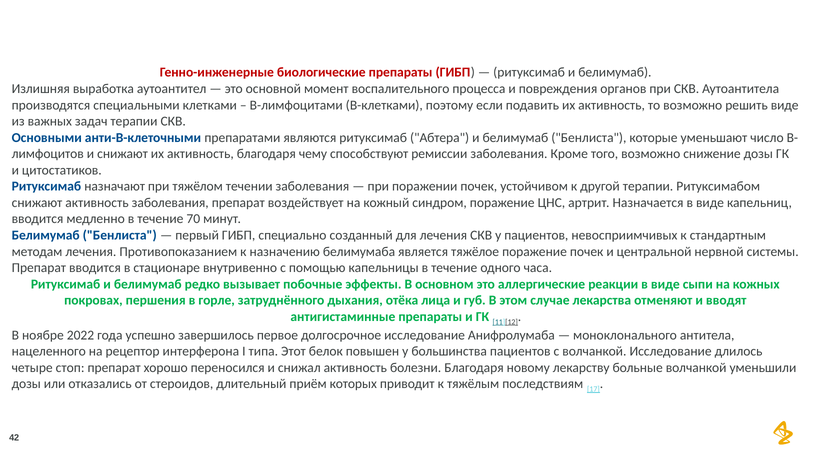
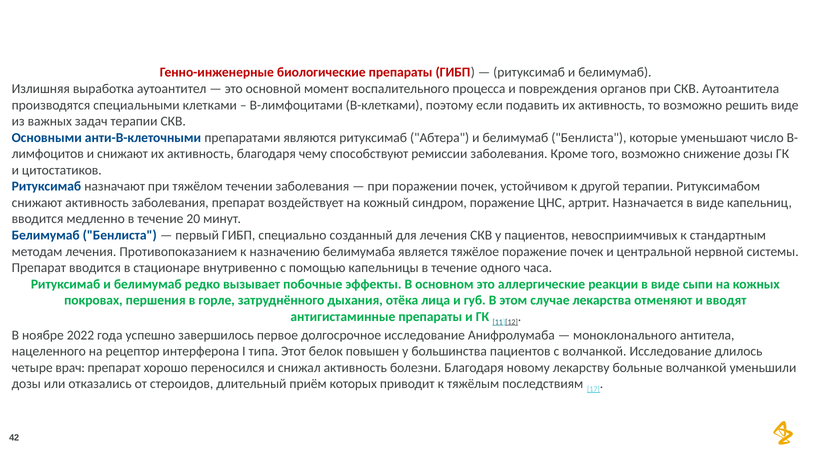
70: 70 -> 20 (193, 219)
стоп: стоп -> врач (70, 367)
